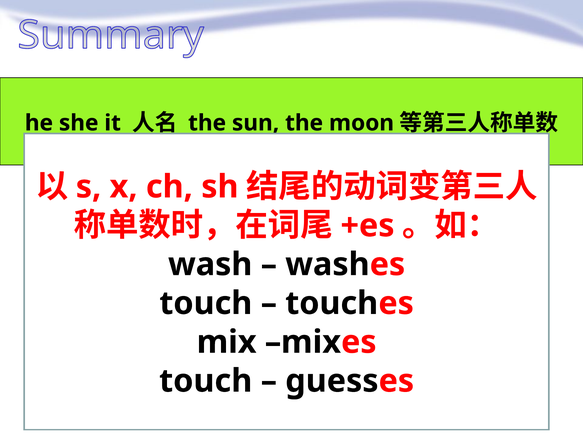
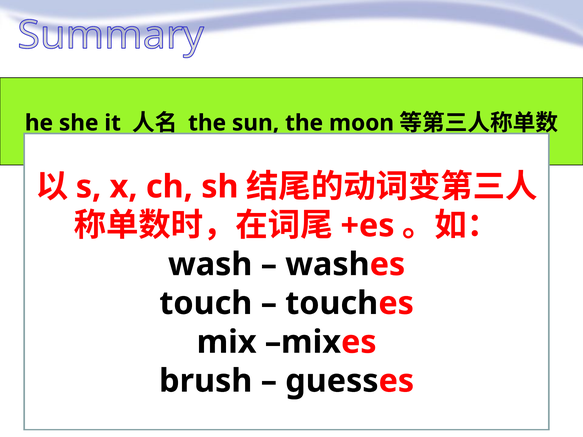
touch: touch -> brush (206, 381)
